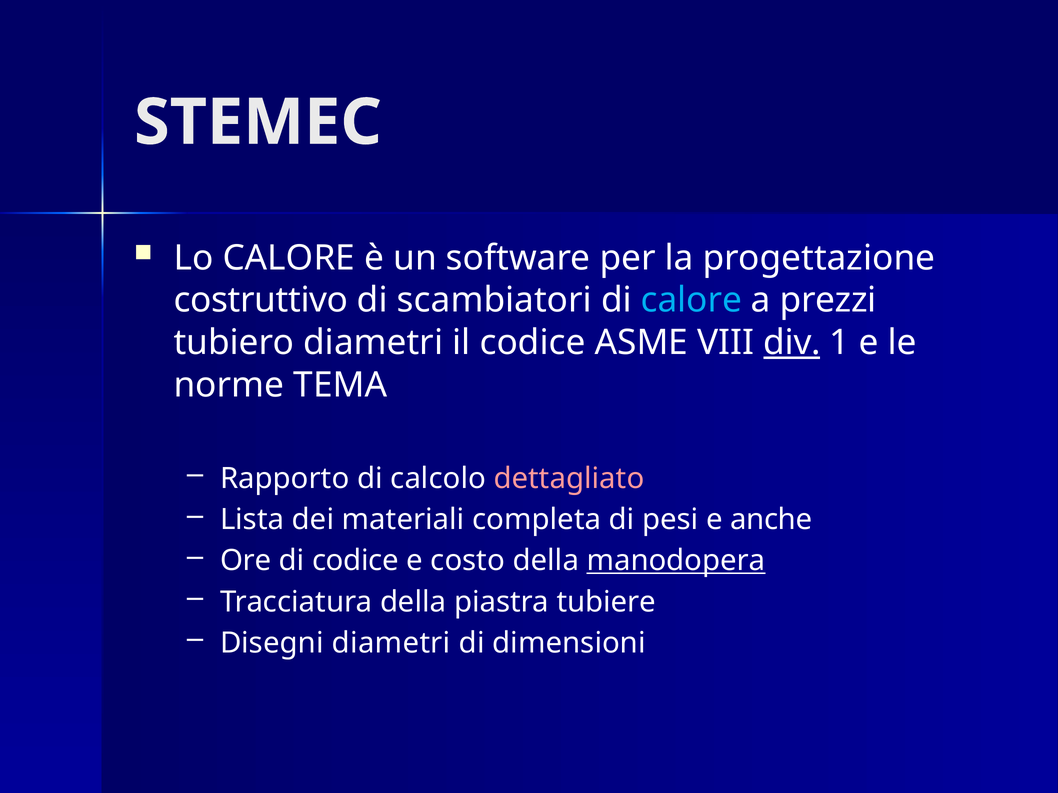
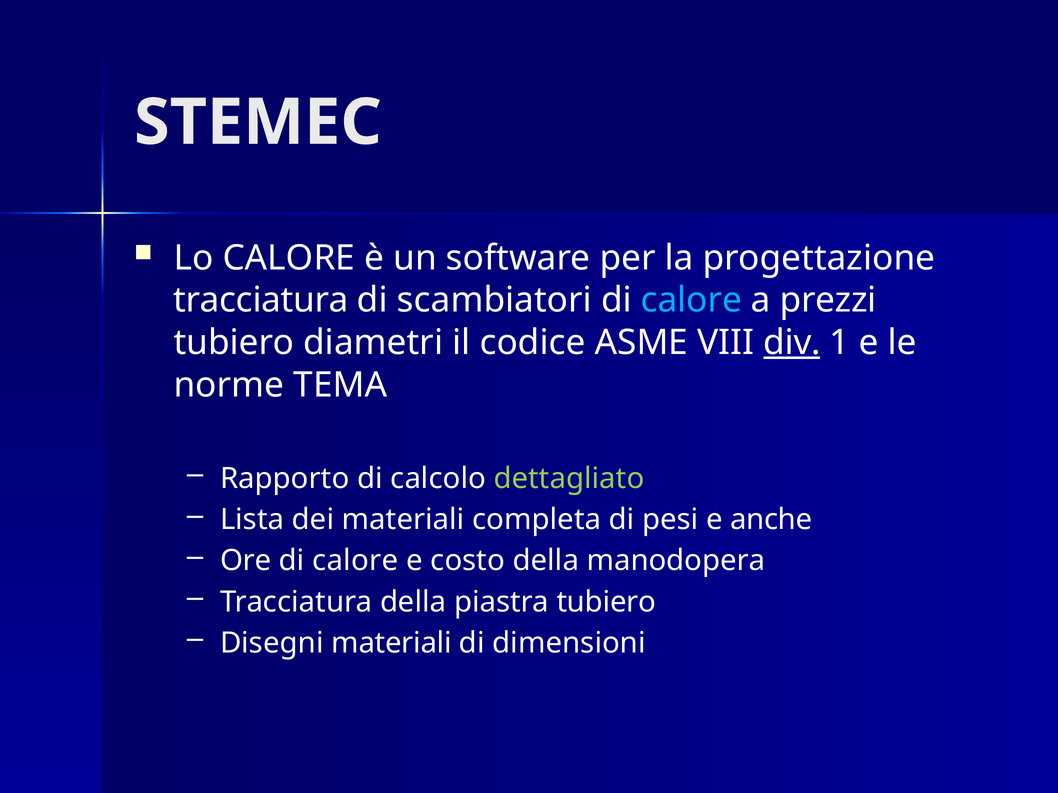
costruttivo: costruttivo -> tracciatura (261, 301)
dettagliato colour: pink -> light green (569, 479)
Ore di codice: codice -> calore (355, 561)
manodopera underline: present -> none (676, 561)
piastra tubiere: tubiere -> tubiero (606, 602)
Disegni diametri: diametri -> materiali (391, 643)
